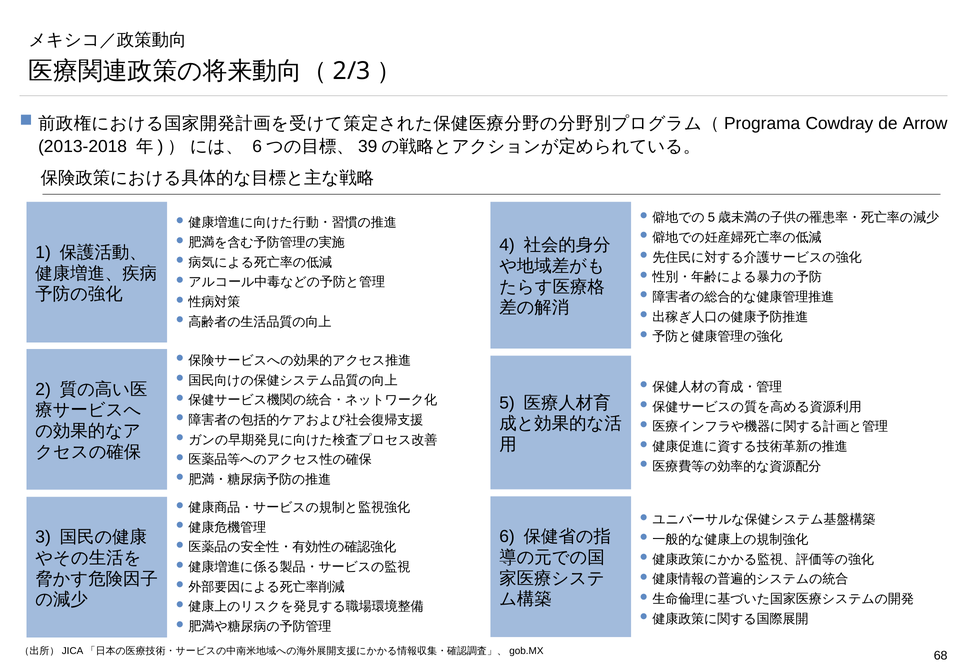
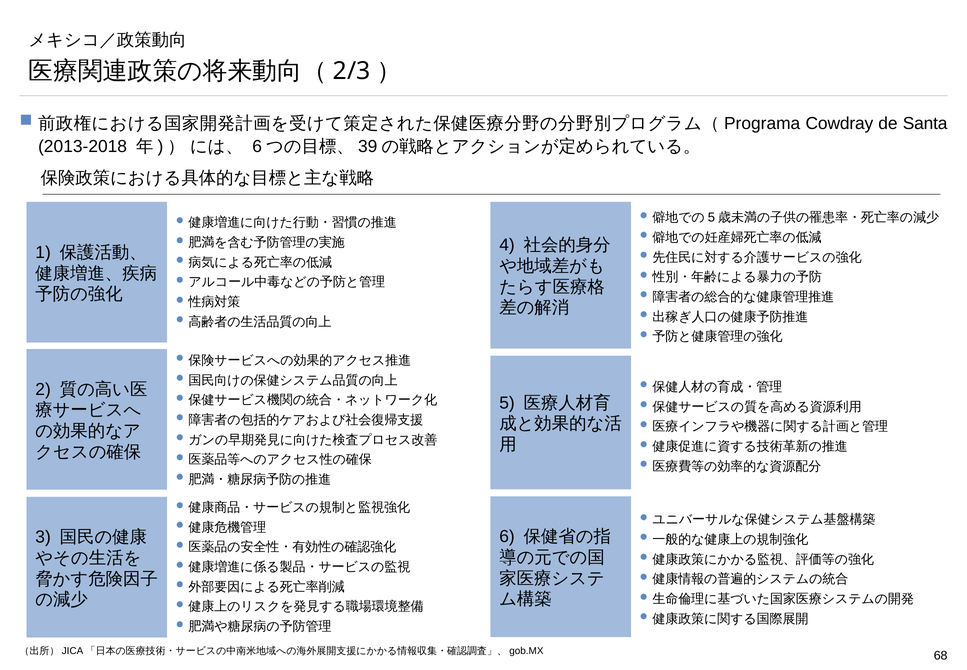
Arrow: Arrow -> Santa (925, 123)
